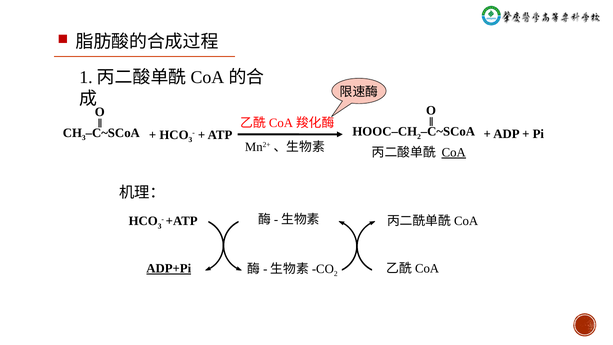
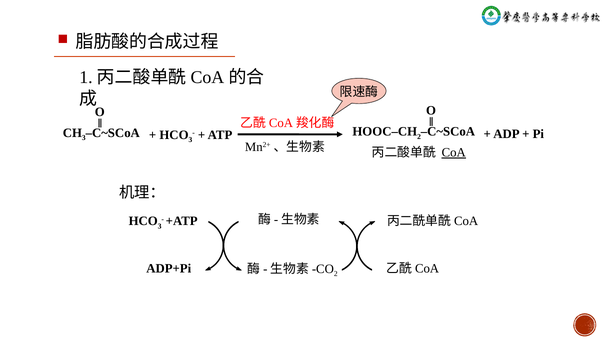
ADP+Pi underline: present -> none (169, 268)
